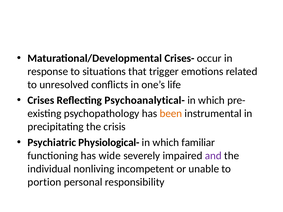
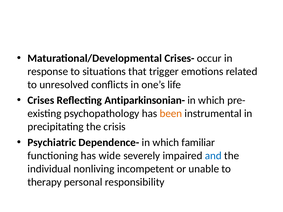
Psychoanalytical-: Psychoanalytical- -> Antiparkinsonian- (145, 100)
Physiological-: Physiological- -> Dependence- (109, 143)
and colour: purple -> blue (213, 156)
portion: portion -> therapy (45, 182)
